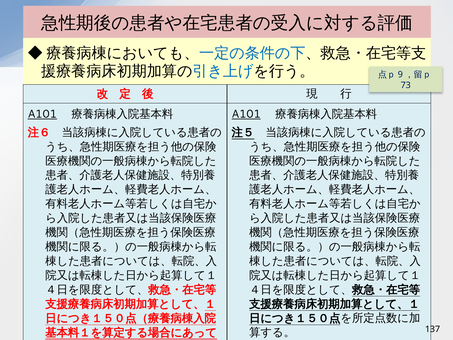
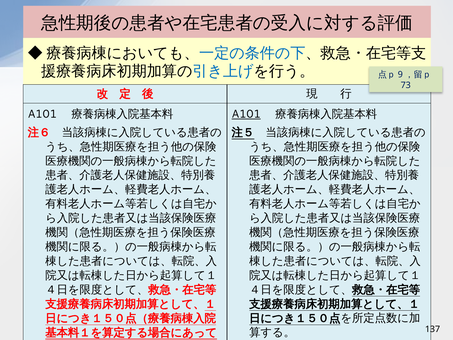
A101 underline: present -> none (42, 114)
